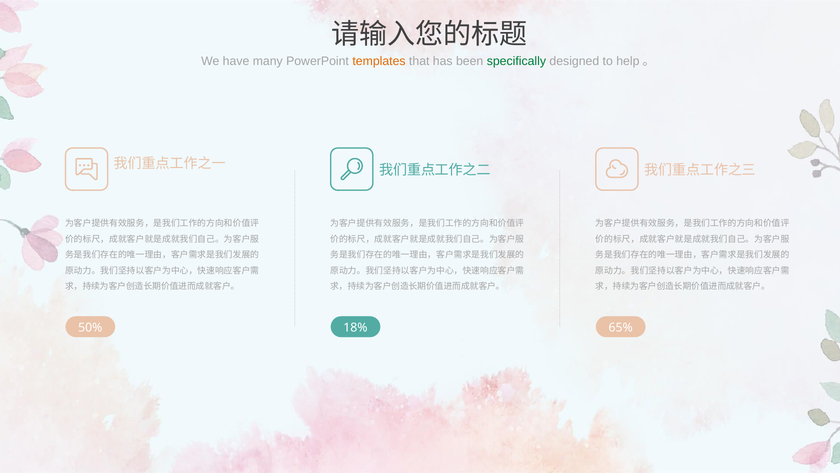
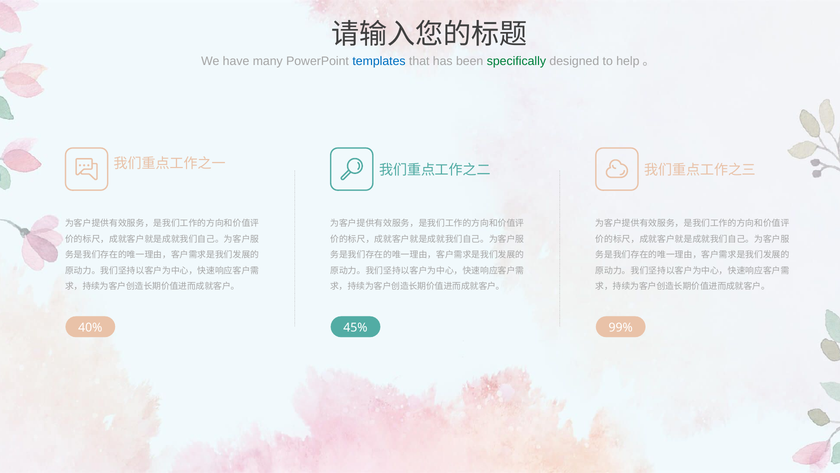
templates colour: orange -> blue (379, 61)
50%: 50% -> 40% (90, 327)
18%: 18% -> 45% (355, 327)
65%: 65% -> 99% (621, 327)
